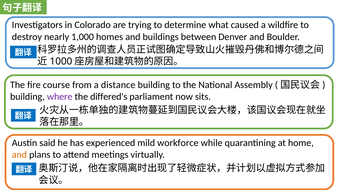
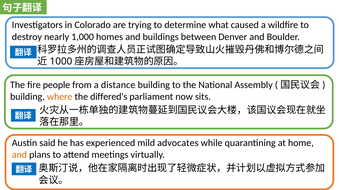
course: course -> people (56, 85)
where colour: purple -> orange (60, 97)
workforce: workforce -> advocates (178, 143)
